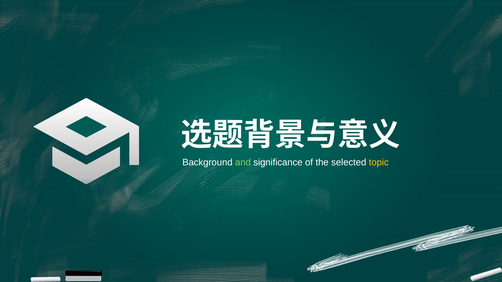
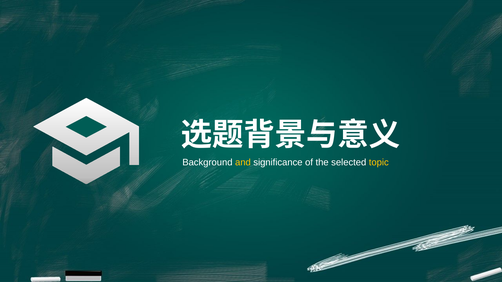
and colour: light green -> yellow (243, 163)
